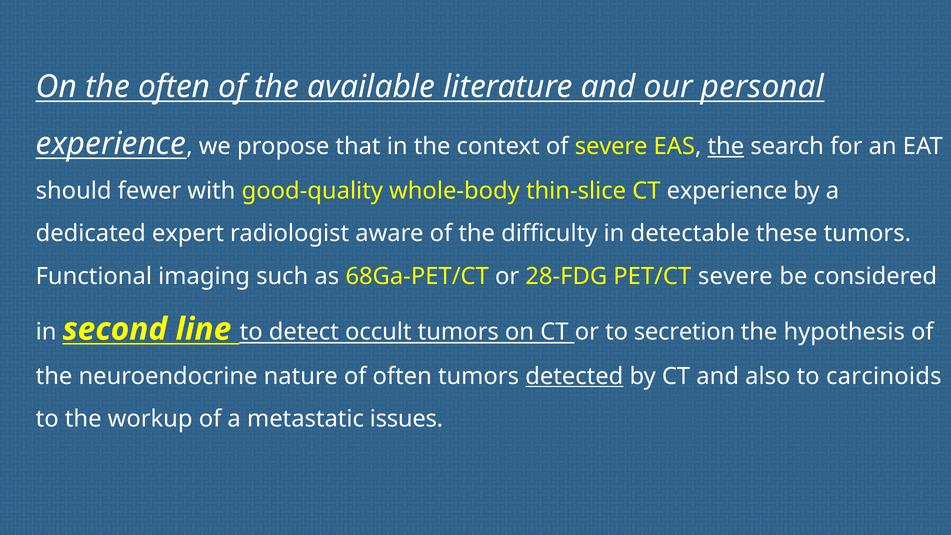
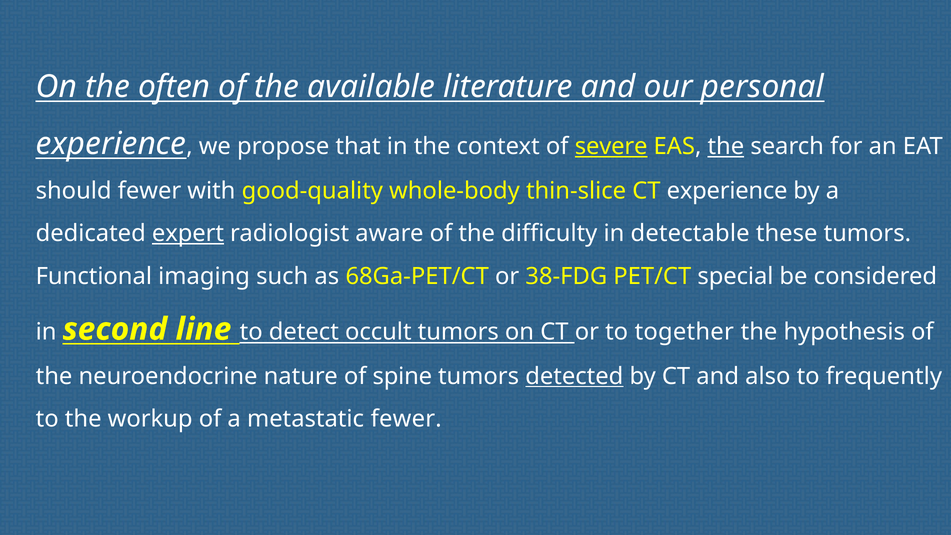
severe underline: none -> present (611, 146)
expert underline: none -> present (188, 234)
28-FDG: 28-FDG -> 38-FDG (566, 276)
PET/CT severe: severe -> special (735, 276)
secretion: secretion -> together (684, 332)
of often: often -> spine (402, 376)
carcinoids: carcinoids -> frequently (884, 376)
metastatic issues: issues -> fewer (406, 419)
